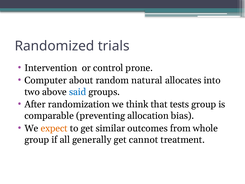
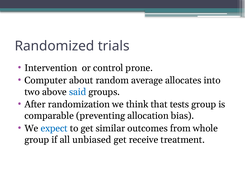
natural: natural -> average (147, 80)
expect colour: orange -> blue (54, 128)
generally: generally -> unbiased (92, 140)
cannot: cannot -> receive (144, 140)
